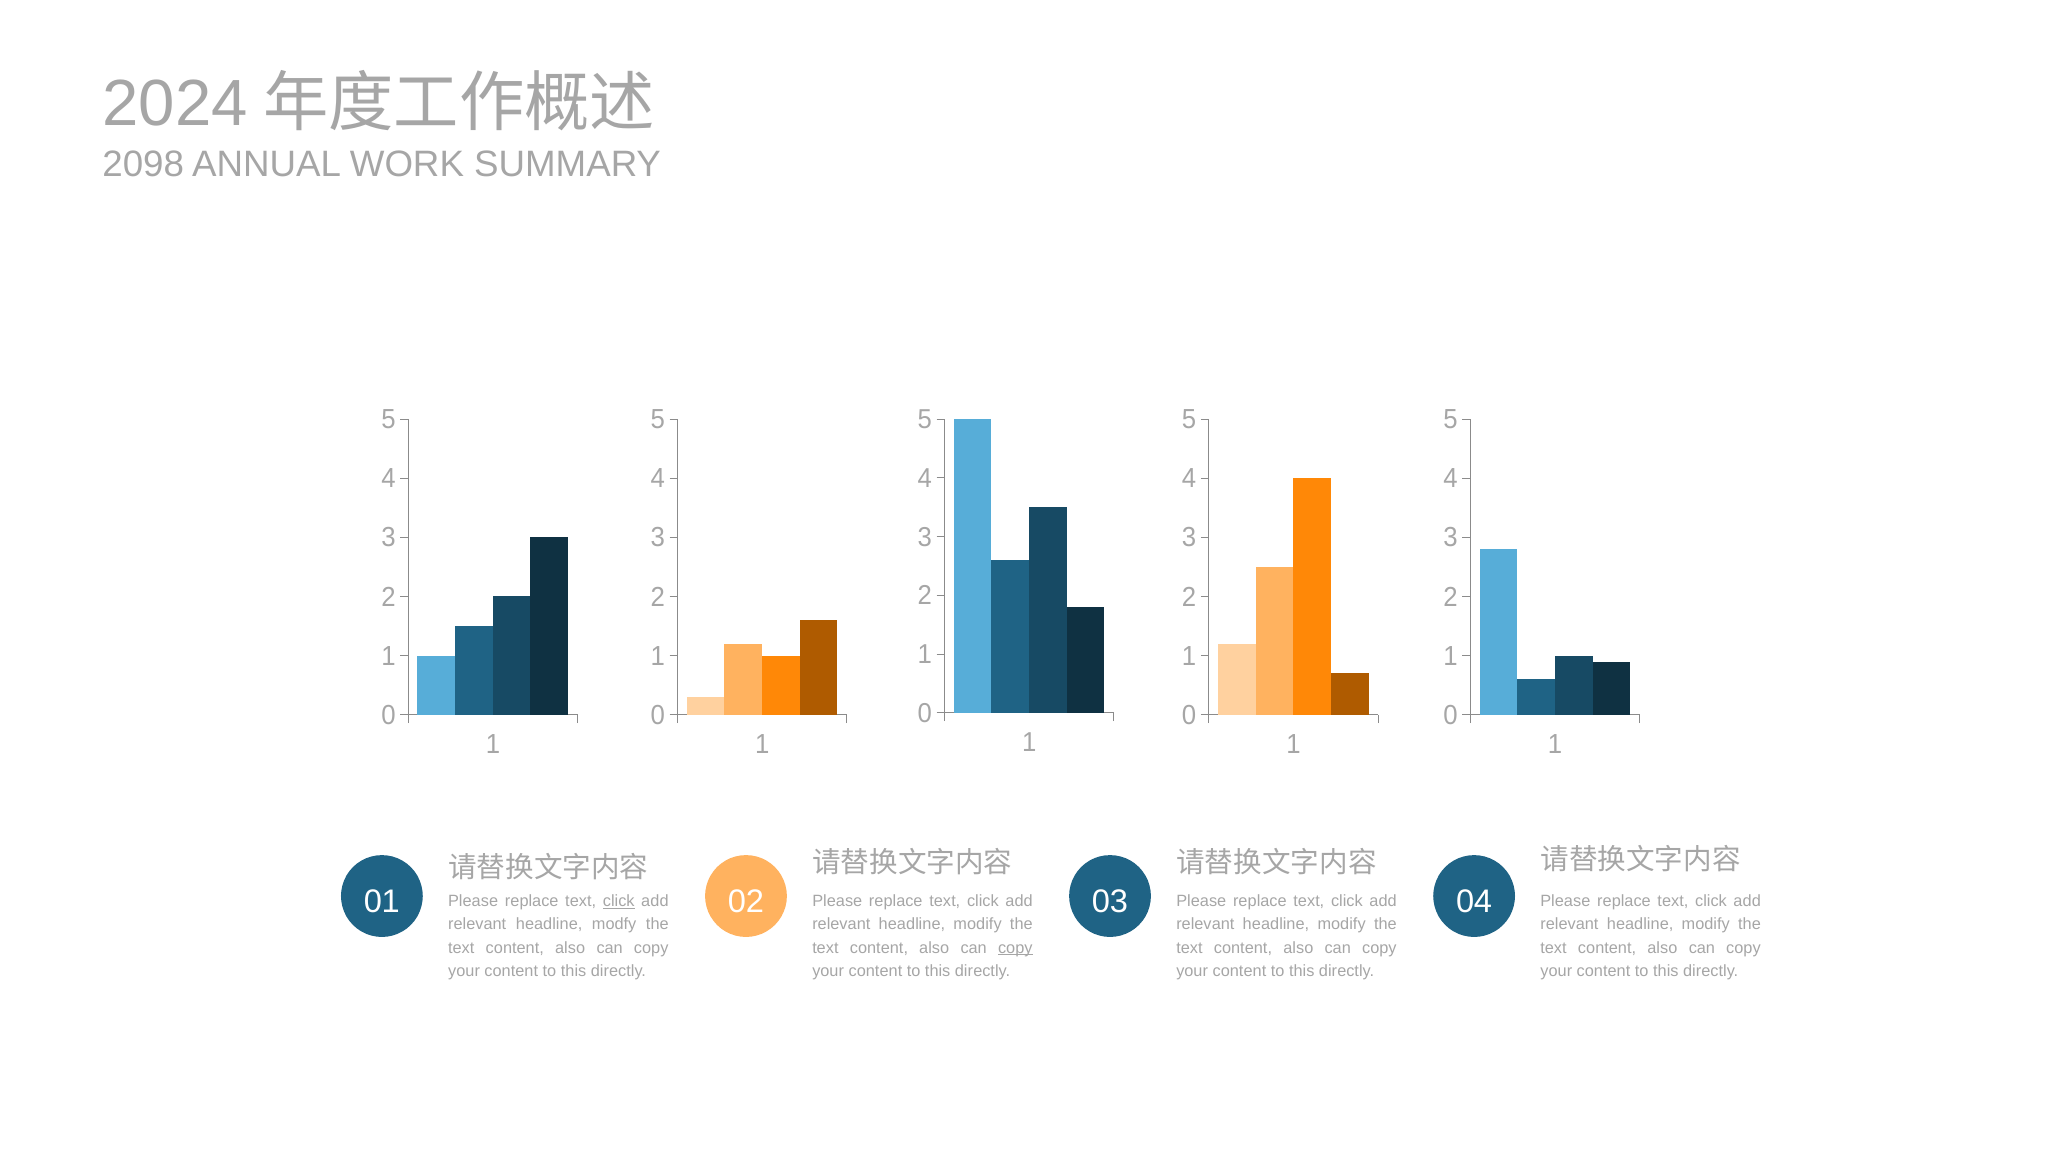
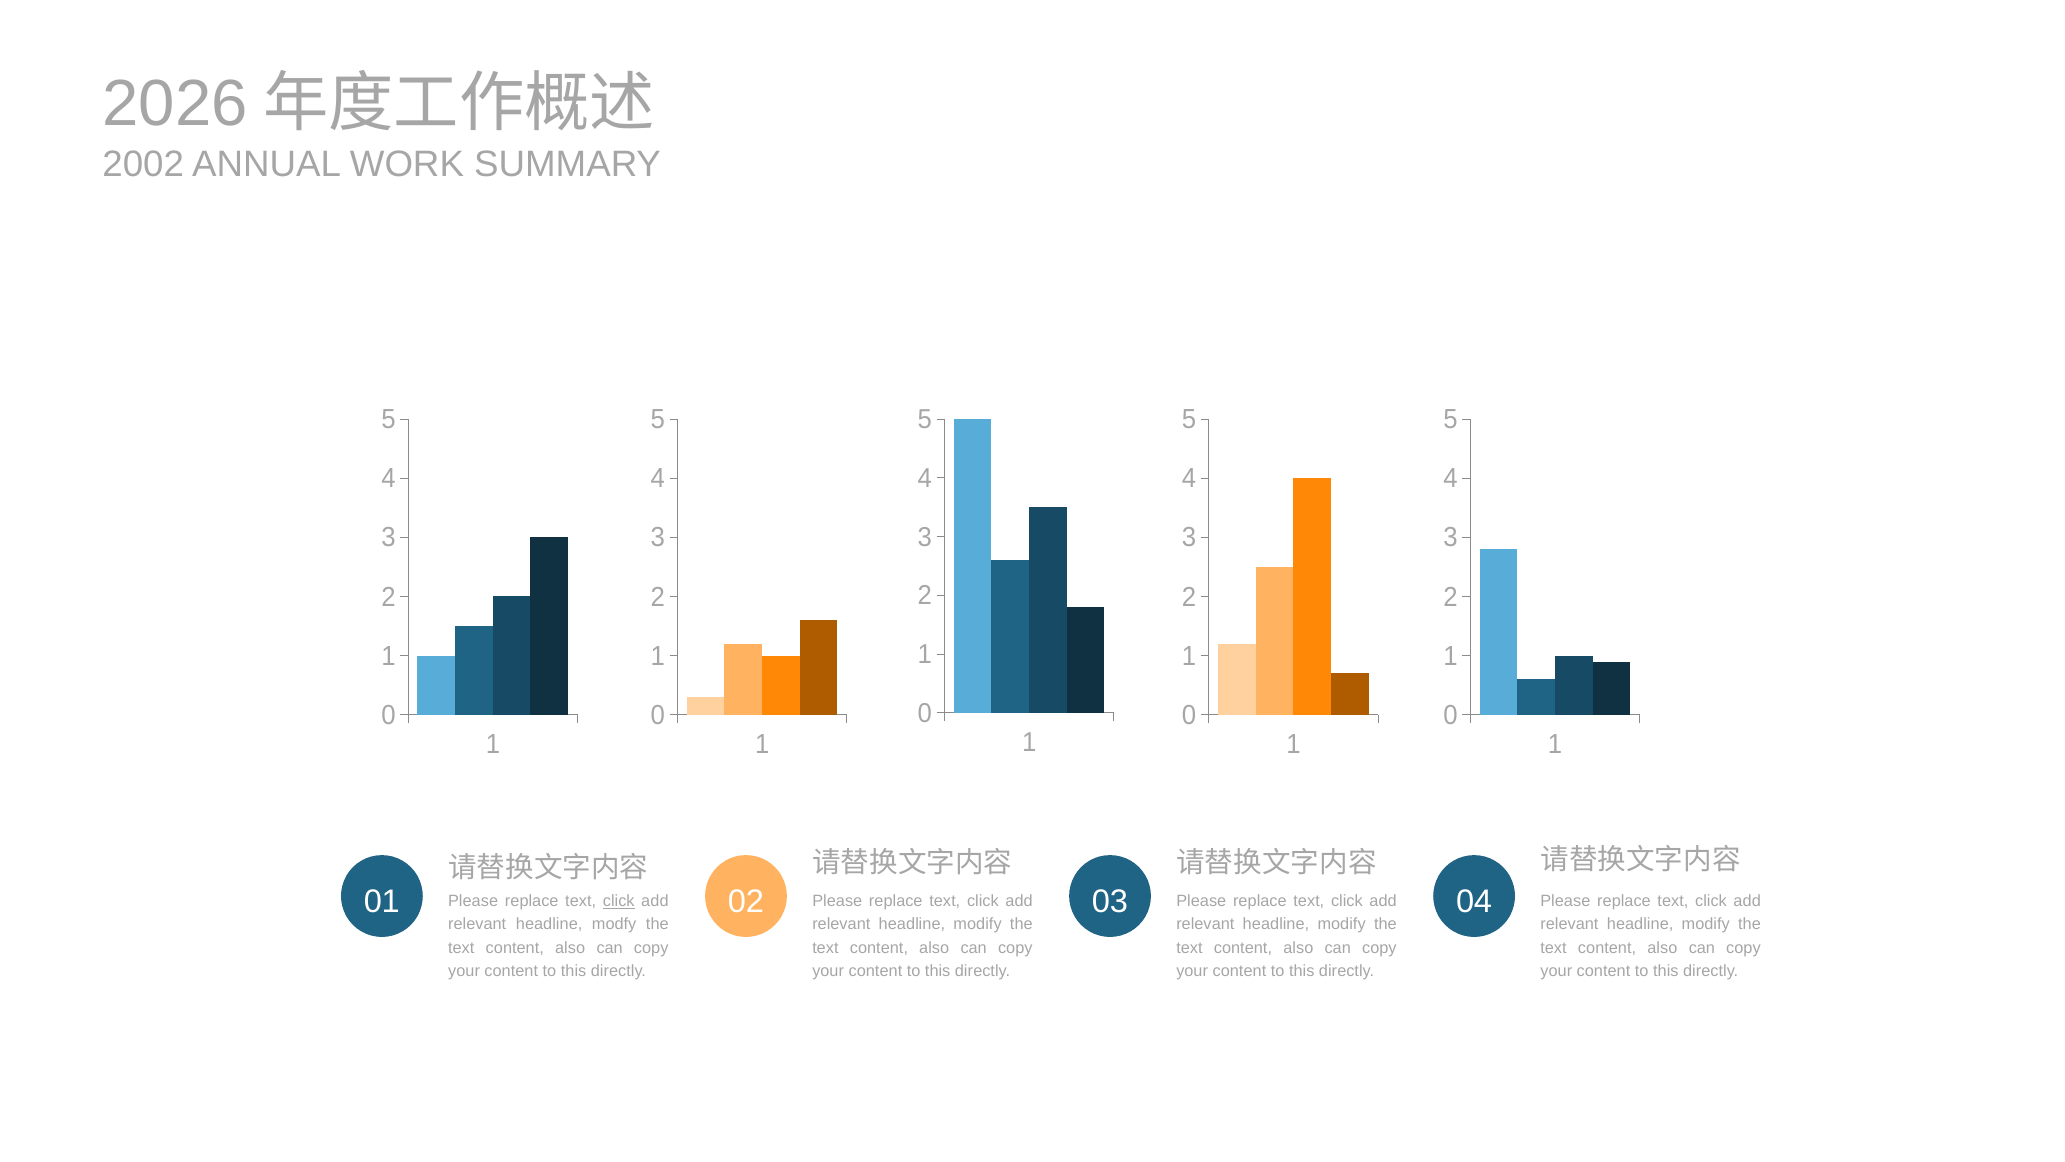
2024: 2024 -> 2026 (175, 104)
2098: 2098 -> 2002 (143, 164)
copy underline: present -> none (1015, 948)
